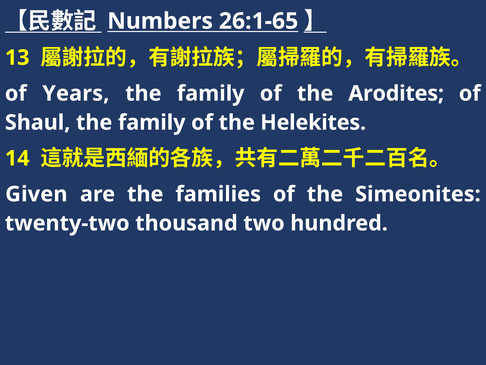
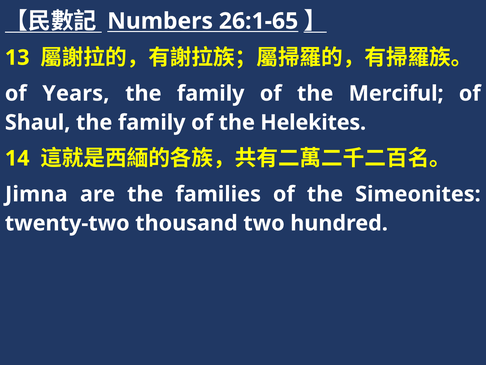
Arodites: Arodites -> Merciful (396, 93)
Given: Given -> Jimna (36, 194)
